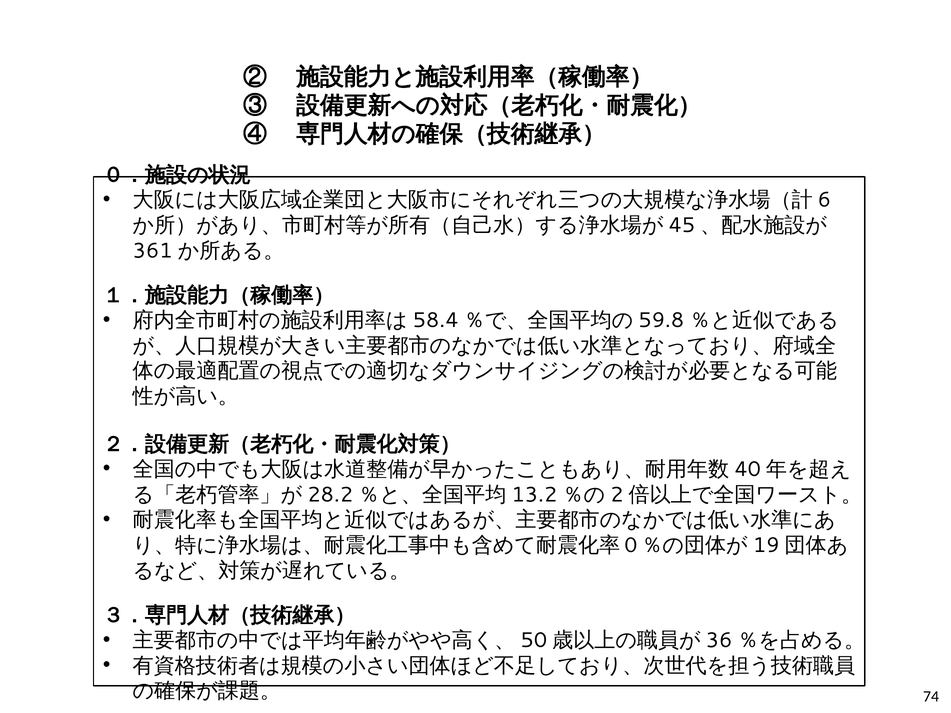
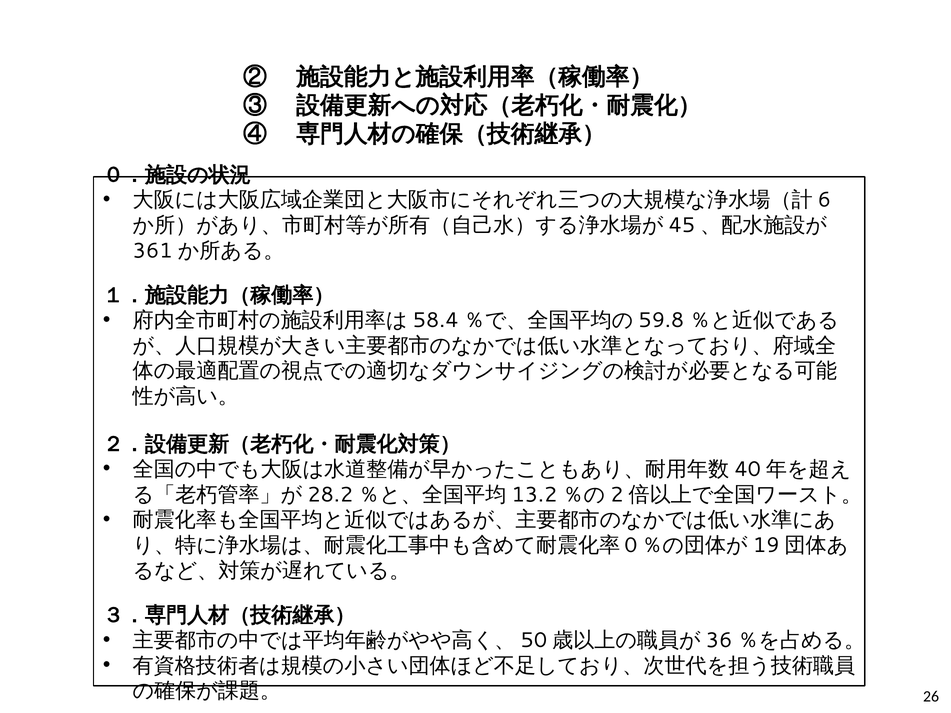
74: 74 -> 26 (931, 697)
